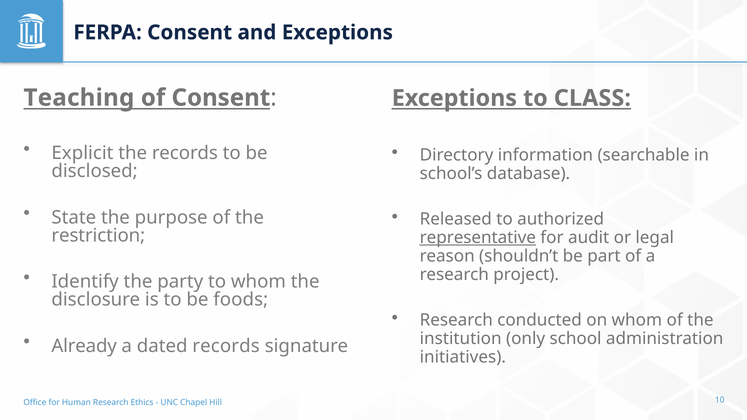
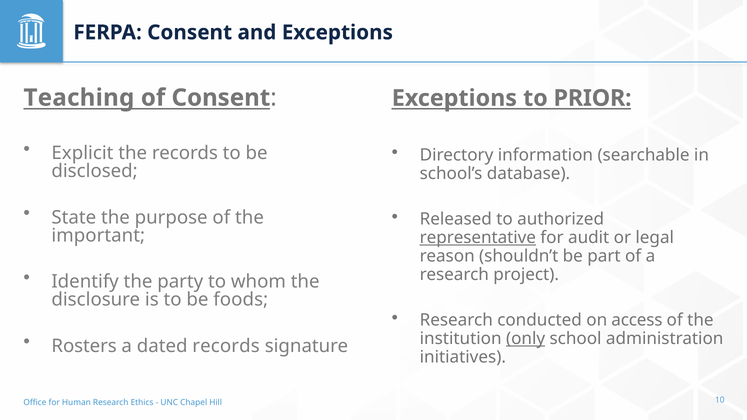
CLASS: CLASS -> PRIOR (593, 98)
restriction: restriction -> important (98, 236)
on whom: whom -> access (637, 320)
Already: Already -> Rosters (84, 346)
only underline: none -> present (526, 339)
